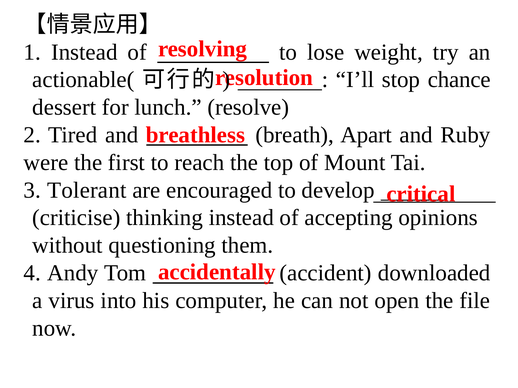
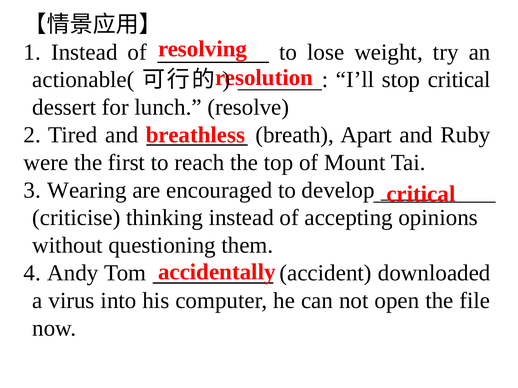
stop chance: chance -> critical (459, 80)
Tolerant: Tolerant -> Wearing (87, 190)
